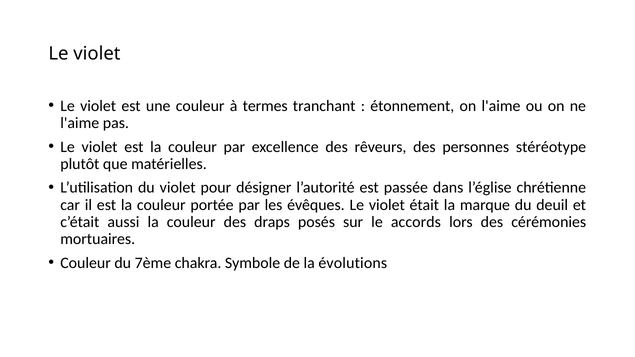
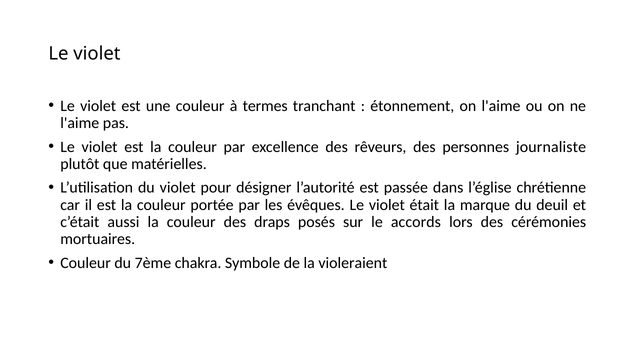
stéréotype: stéréotype -> journaliste (551, 147)
évolutions: évolutions -> violeraient (353, 263)
